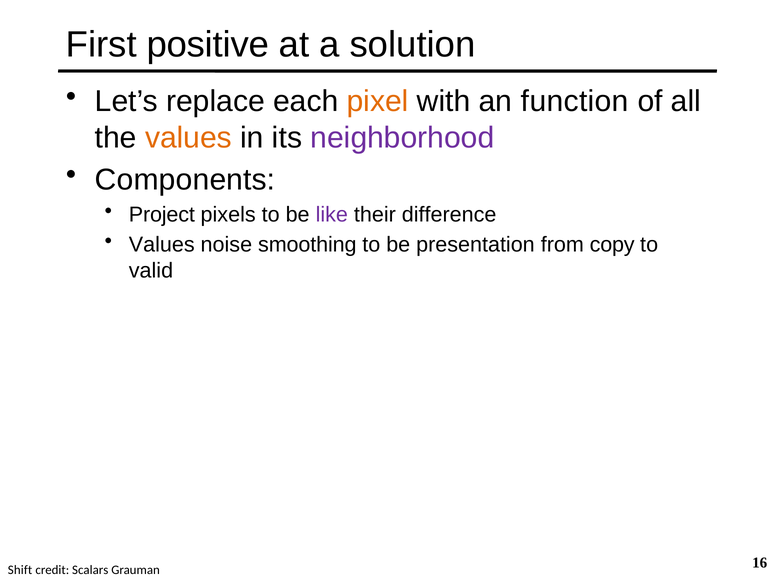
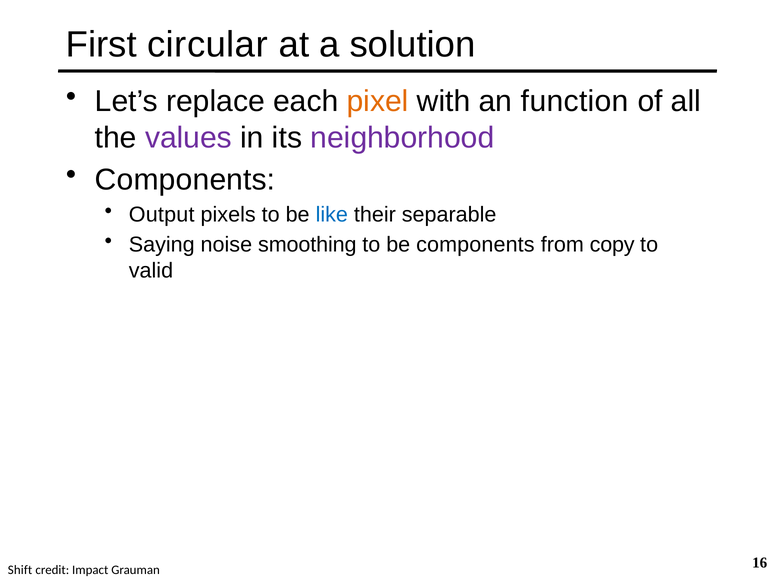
positive: positive -> circular (208, 45)
values colour: orange -> purple (189, 138)
Project: Project -> Output (162, 215)
like colour: purple -> blue (332, 215)
difference: difference -> separable (449, 215)
Values: Values -> Saying (162, 245)
be presentation: presentation -> components (475, 245)
Scalars: Scalars -> Impact (90, 570)
